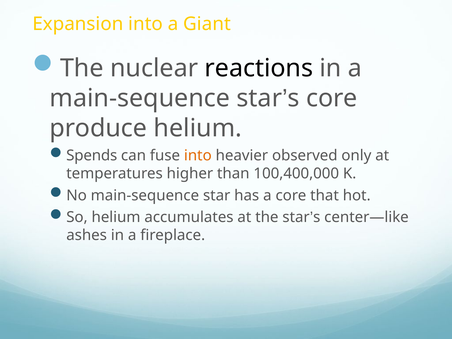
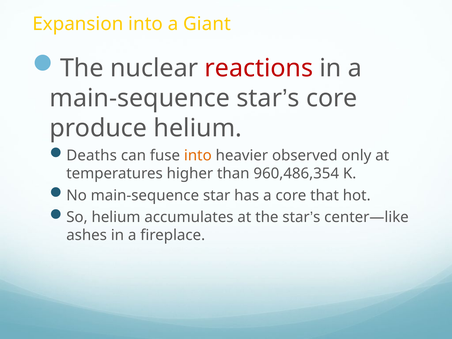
reactions colour: black -> red (259, 68)
Spends: Spends -> Deaths (92, 155)
100,400,000: 100,400,000 -> 960,486,354 (296, 174)
